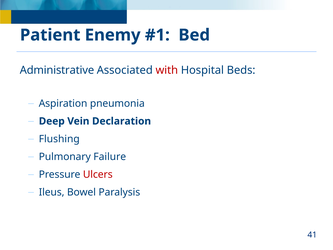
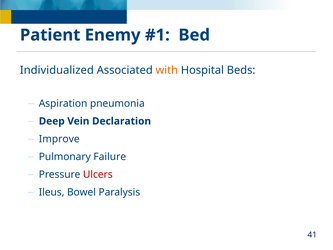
Administrative: Administrative -> Individualized (57, 70)
with colour: red -> orange (167, 70)
Flushing: Flushing -> Improve (59, 139)
